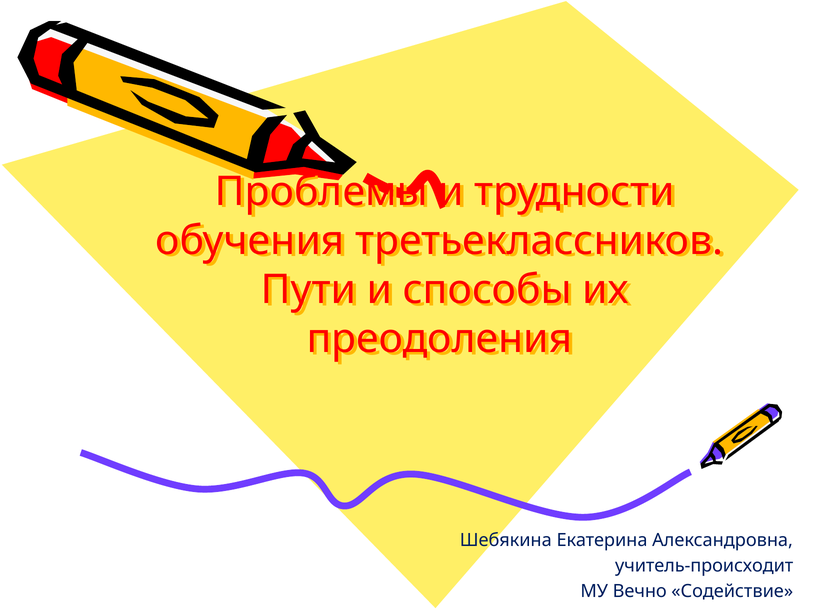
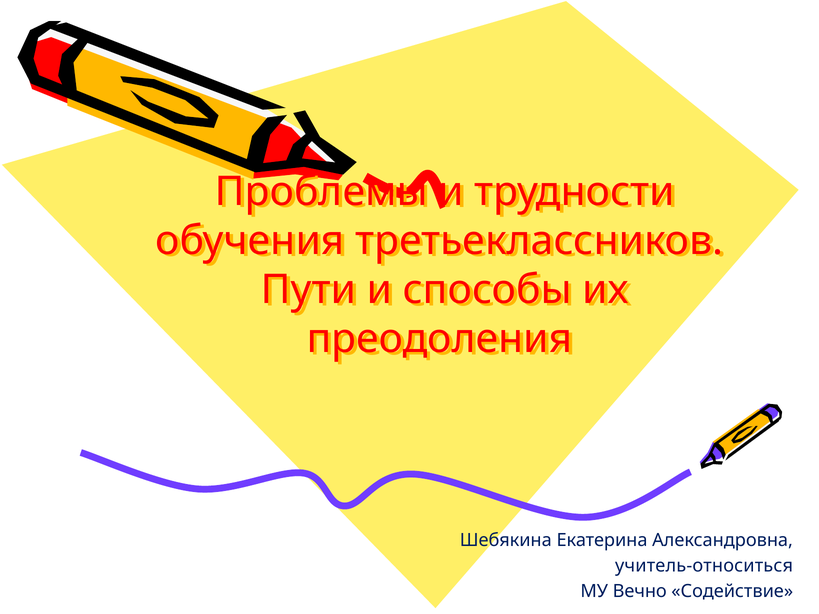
учитель-происходит: учитель-происходит -> учитель-относиться (704, 566)
